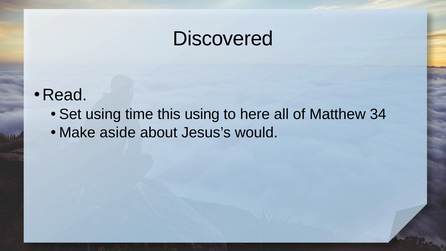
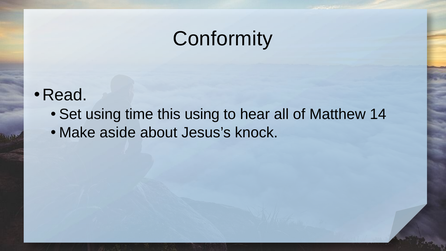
Discovered: Discovered -> Conformity (223, 39)
here: here -> hear (255, 114)
34: 34 -> 14 (378, 114)
would: would -> knock (256, 133)
